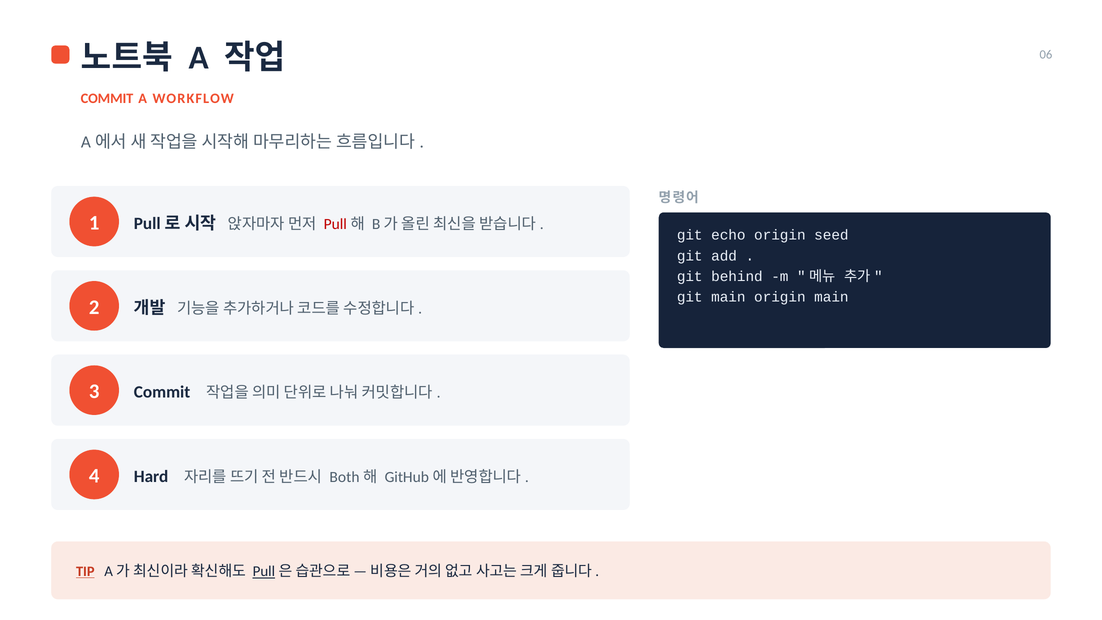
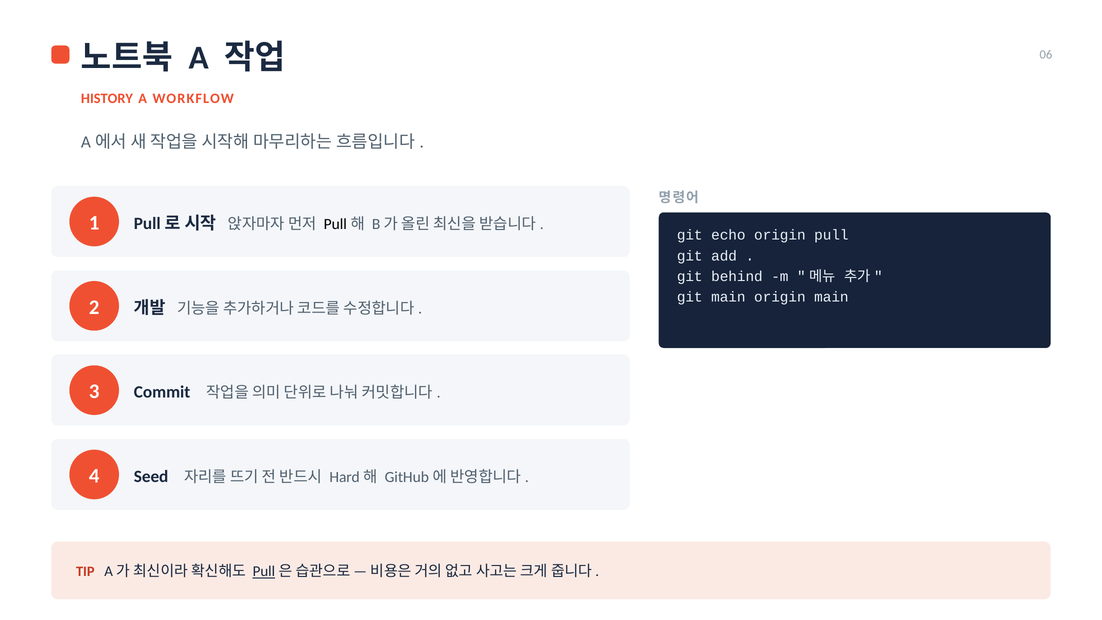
COMMIT: COMMIT -> HISTORY (107, 99)
Pull colour: red -> black (335, 224)
origin seed: seed -> pull (831, 235)
Hard: Hard -> Seed (151, 476)
Both: Both -> Hard (345, 477)
TIP underline: present -> none (85, 571)
